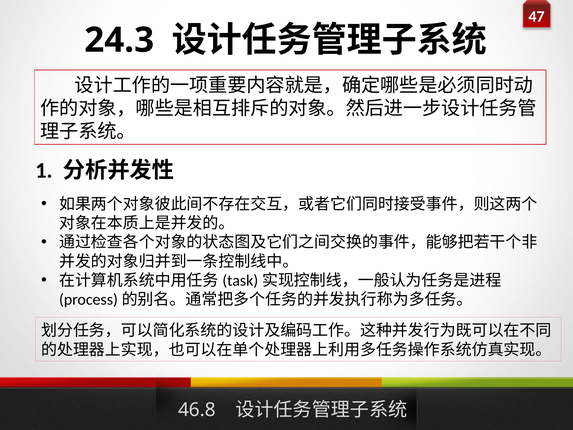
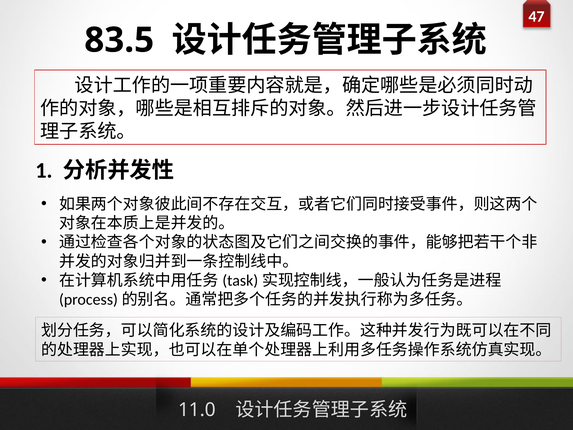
24.3: 24.3 -> 83.5 (119, 40)
46.8: 46.8 -> 11.0 (197, 410)
